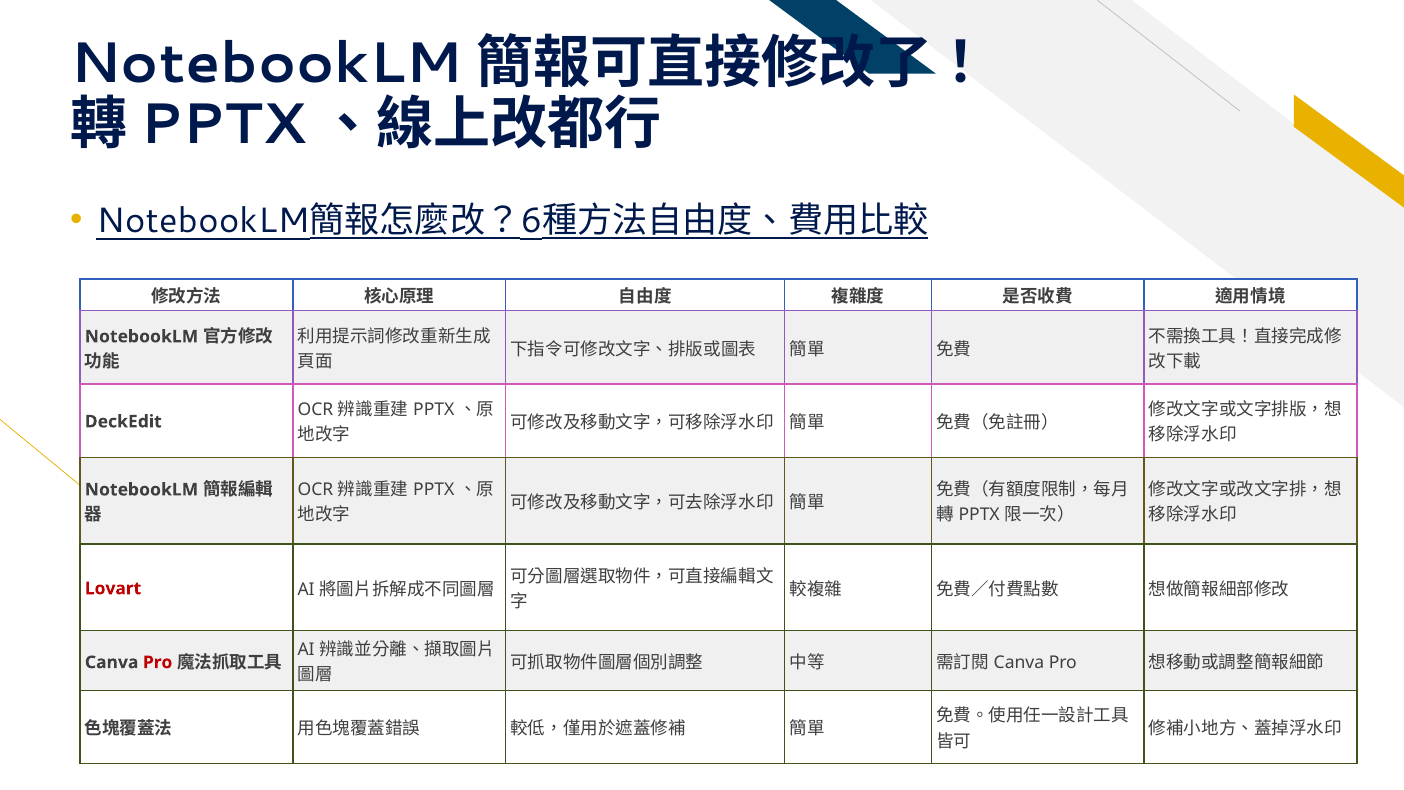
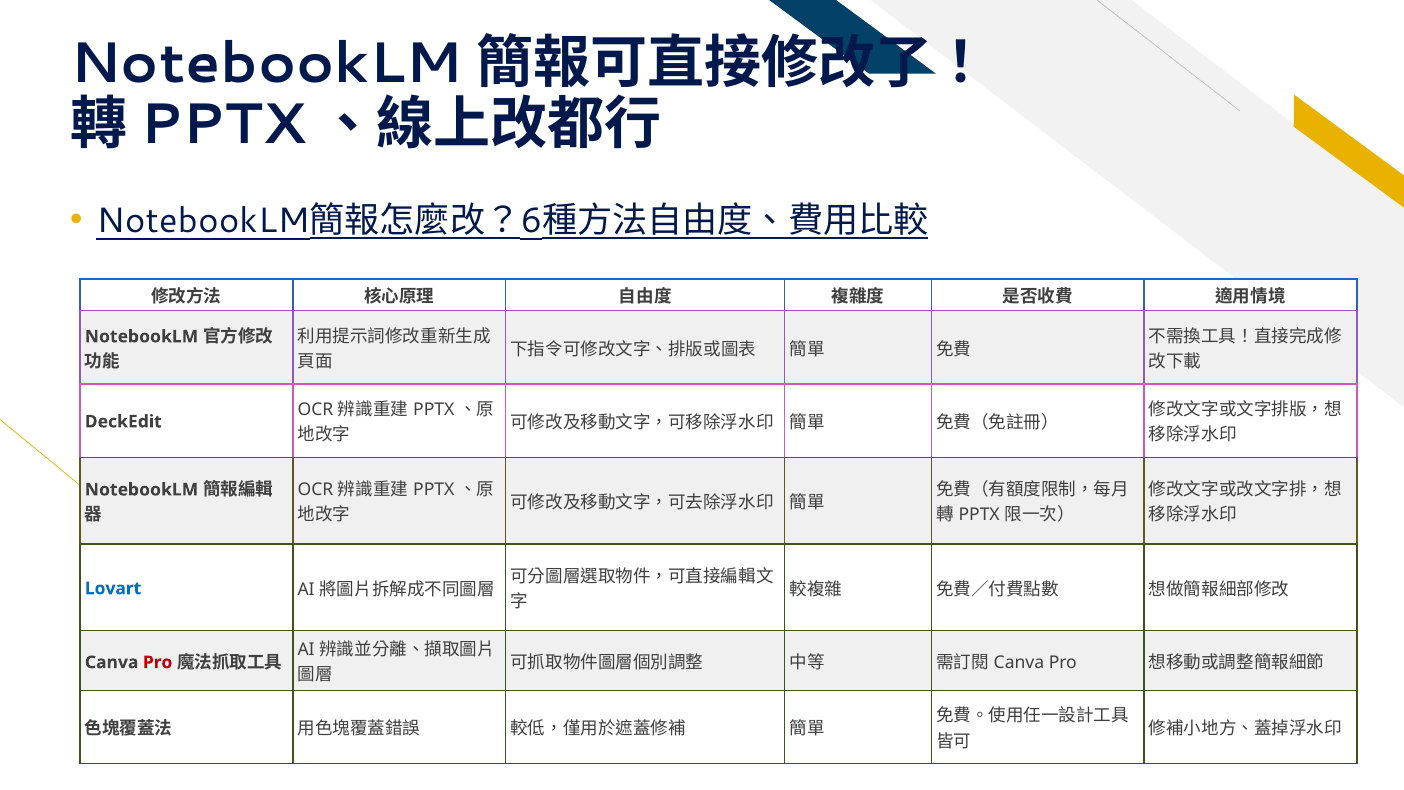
Lovart colour: red -> blue (113, 588)
